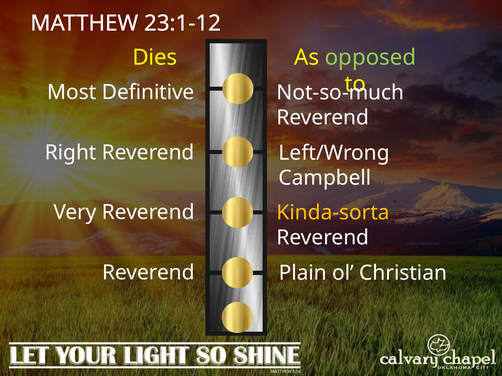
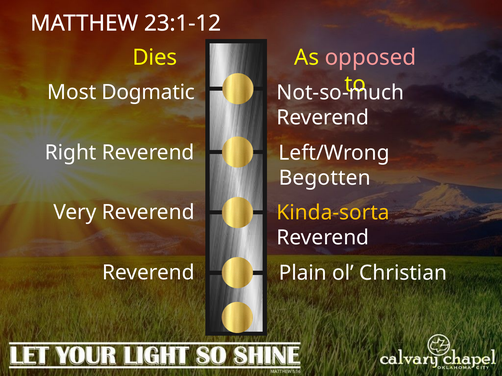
opposed colour: light green -> pink (371, 57)
Definitive: Definitive -> Dogmatic (148, 92)
Campbell: Campbell -> Begotten (325, 178)
